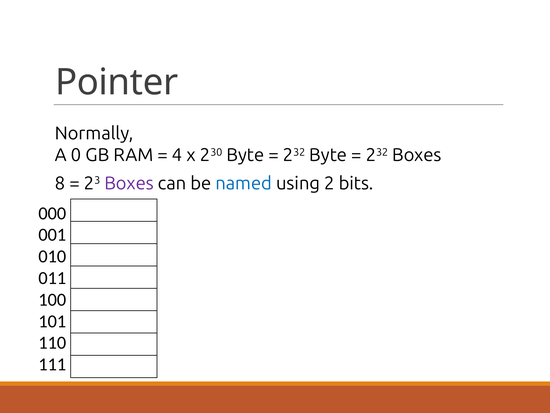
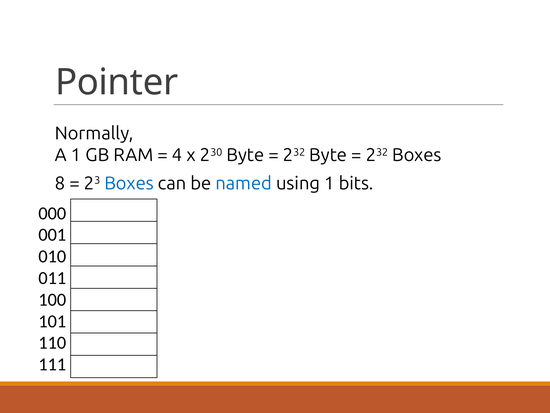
A 0: 0 -> 1 (76, 155)
Boxes colour: purple -> blue (129, 183)
using 2: 2 -> 1 (329, 183)
